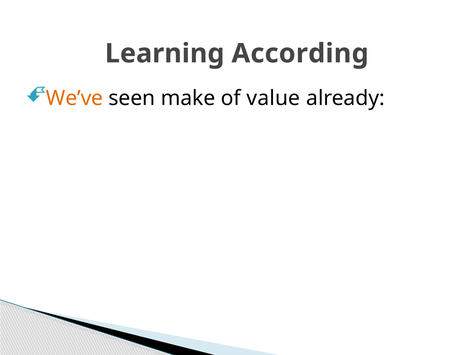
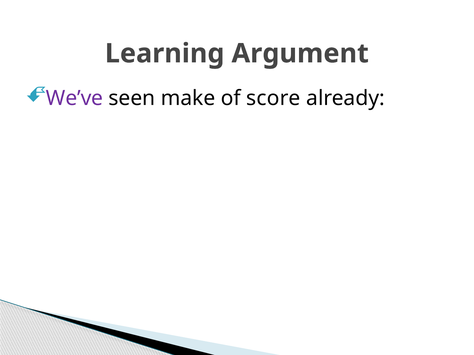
According: According -> Argument (300, 54)
We’ve colour: orange -> purple (75, 99)
value: value -> score (273, 99)
